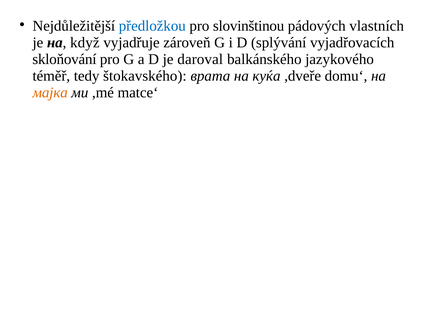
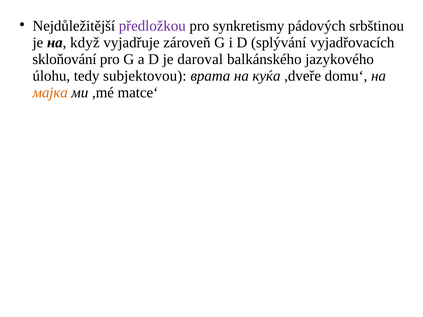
předložkou colour: blue -> purple (152, 26)
slovinštinou: slovinštinou -> synkretismy (249, 26)
vlastních: vlastních -> srbštinou (377, 26)
téměř: téměř -> úlohu (51, 76)
štokavského: štokavského -> subjektovou (145, 76)
